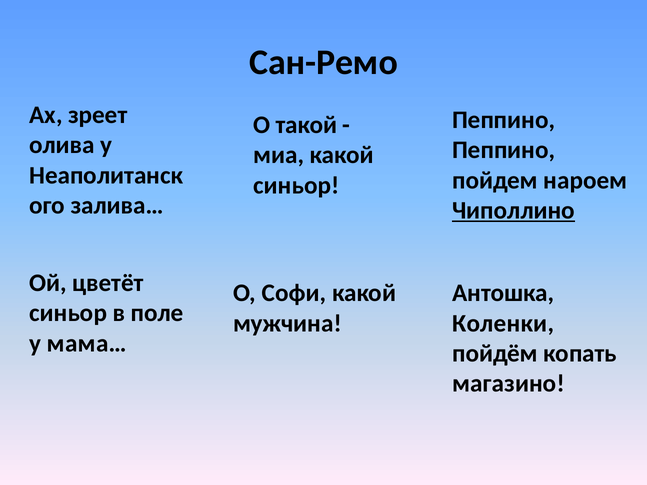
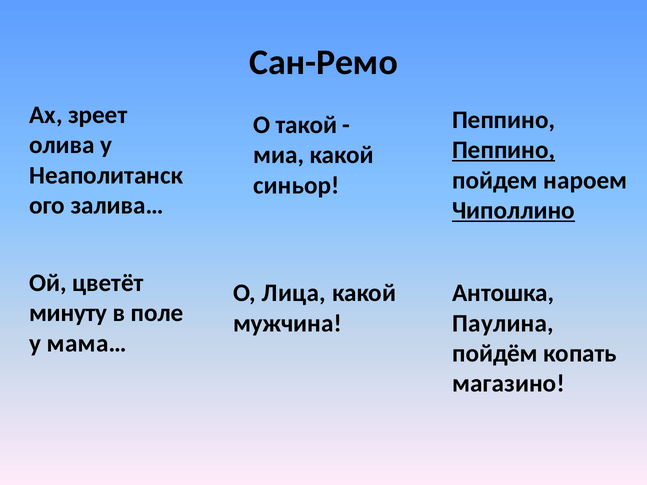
Пеппино underline: none -> present (504, 150)
Софи: Софи -> Лица (294, 293)
синьор: синьор -> минуту (68, 313)
Коленки: Коленки -> Паулина (503, 323)
